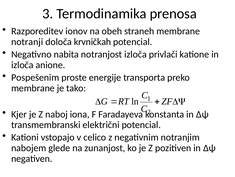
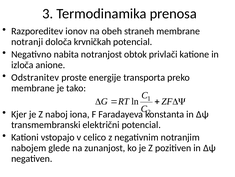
notranjost izloča: izloča -> obtok (136, 54)
Pospešenim: Pospešenim -> Odstranitev (35, 77)
